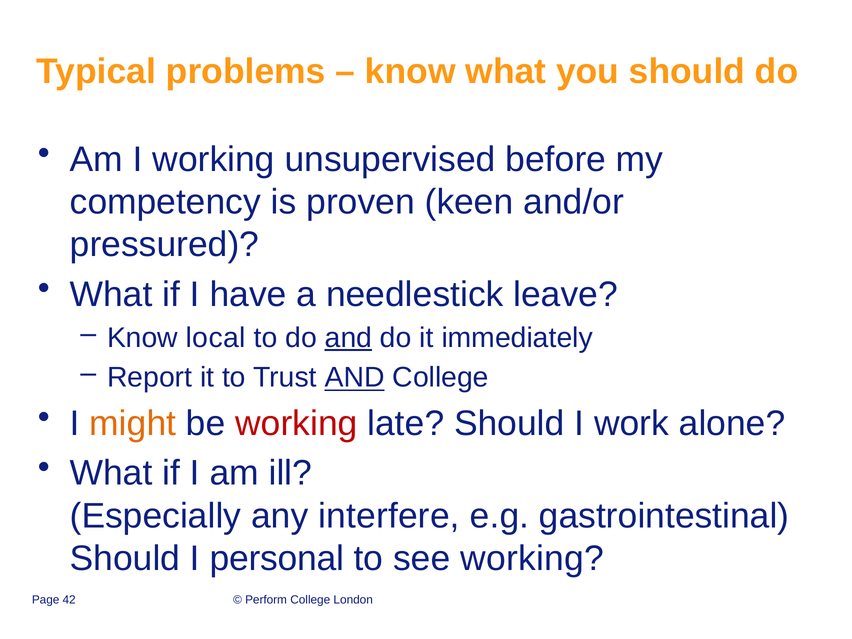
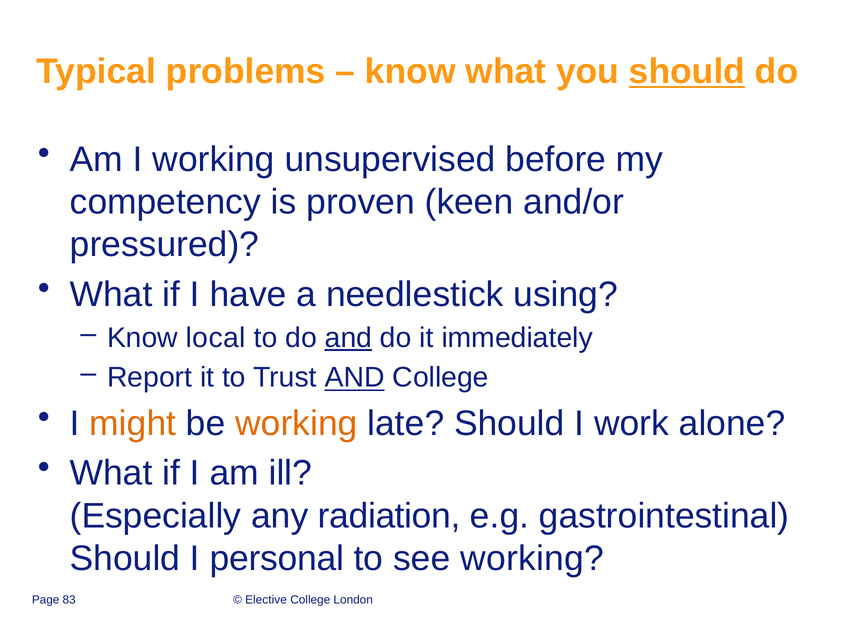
should underline: none -> present (687, 72)
leave: leave -> using (566, 294)
working colour: red -> orange (296, 424)
interfere: interfere -> radiation (389, 516)
42: 42 -> 83 (69, 600)
Perform: Perform -> Elective (266, 600)
